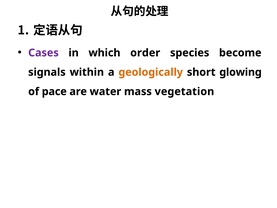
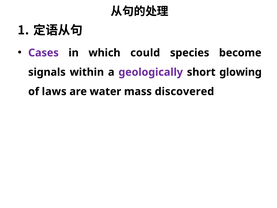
order: order -> could (145, 53)
geologically colour: orange -> purple (151, 72)
pace: pace -> laws (54, 91)
vegetation: vegetation -> discovered (184, 91)
